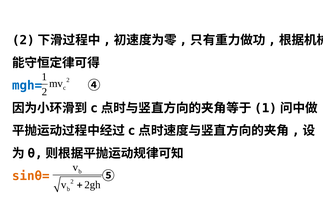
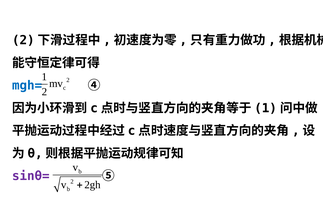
sinθ= colour: orange -> purple (31, 176)
